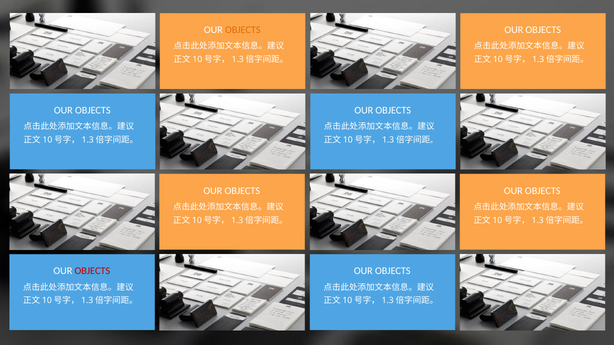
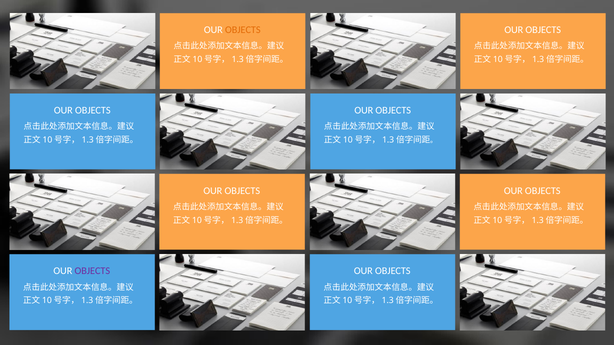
OBJECTS colour: red -> purple (92, 271)
